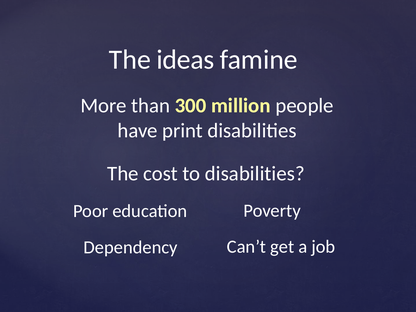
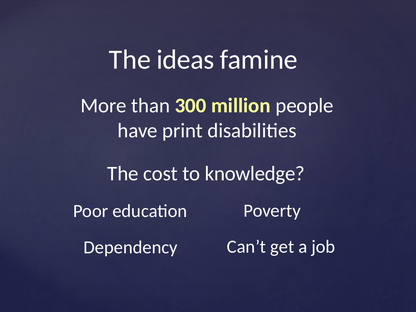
to disabilities: disabilities -> knowledge (255, 174)
